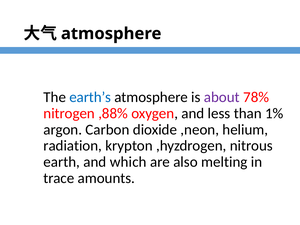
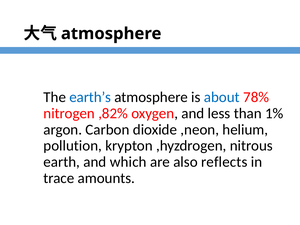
about colour: purple -> blue (222, 97)
,88%: ,88% -> ,82% (113, 113)
radiation: radiation -> pollution (73, 146)
melting: melting -> reflects (224, 162)
